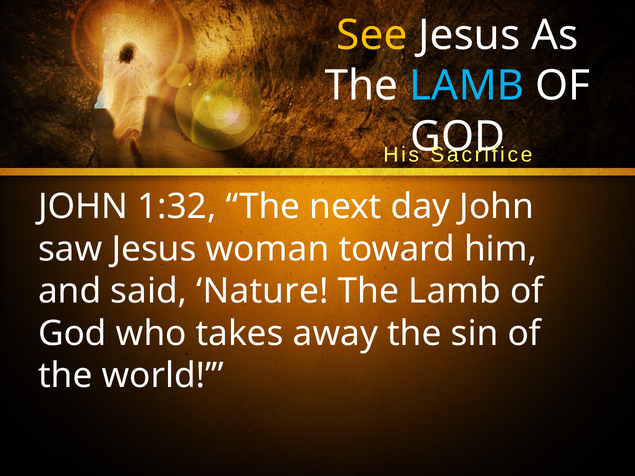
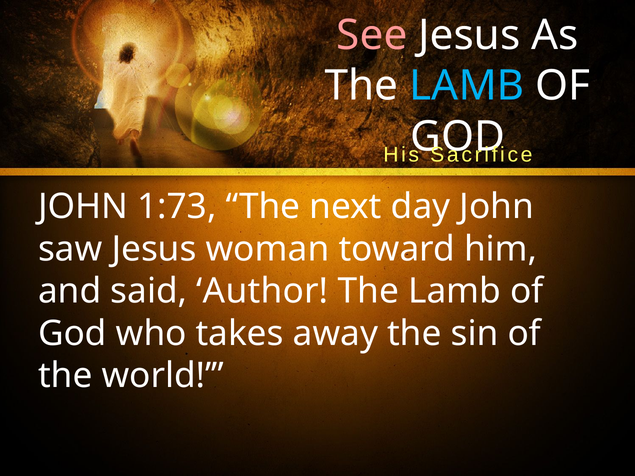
See colour: yellow -> pink (372, 35)
1:32: 1:32 -> 1:73 (177, 207)
Nature: Nature -> Author (262, 291)
